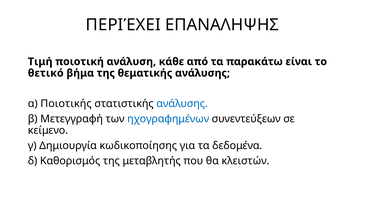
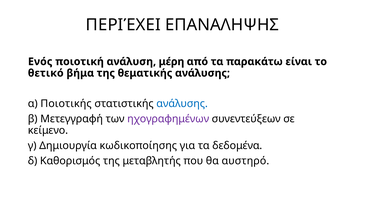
Τιμή: Τιμή -> Ενός (40, 62)
κάθε: κάθε -> μέρη (171, 62)
ηχογραφημένων colour: blue -> purple (168, 119)
κλειστών: κλειστών -> αυστηρό (245, 161)
